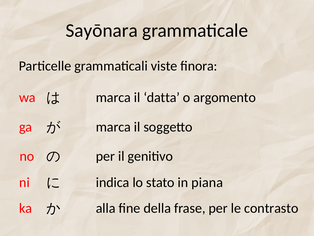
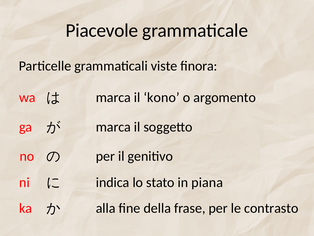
Sayōnara: Sayōnara -> Piacevole (102, 30)
datta: datta -> kono (162, 97)
